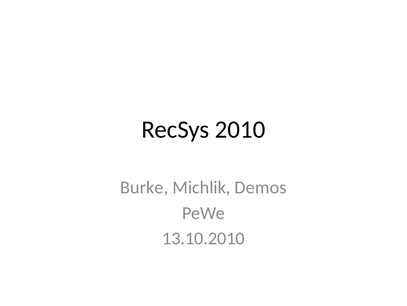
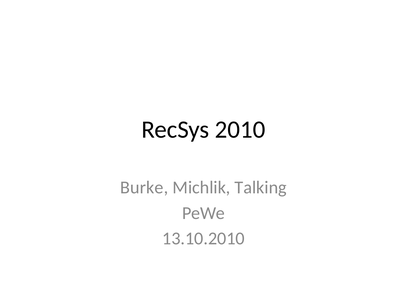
Demos: Demos -> Talking (261, 187)
